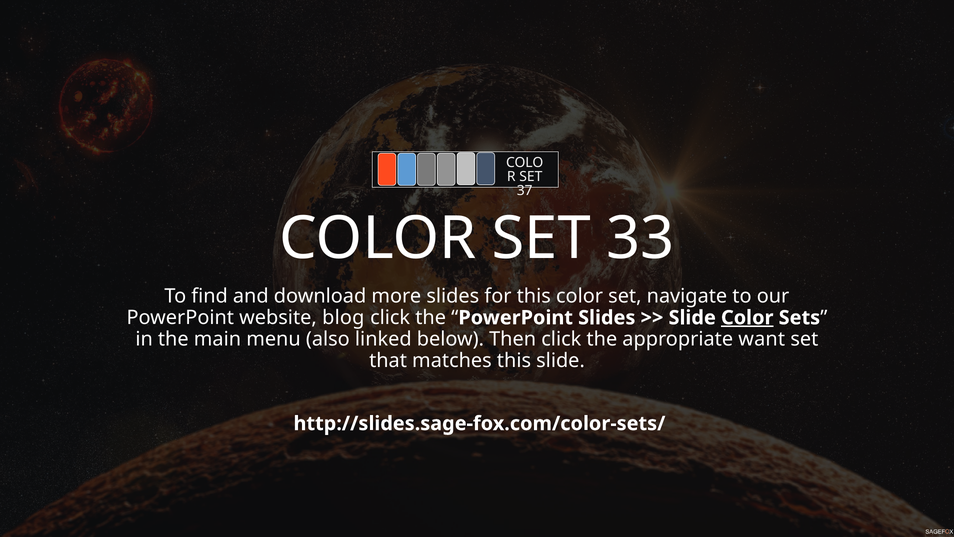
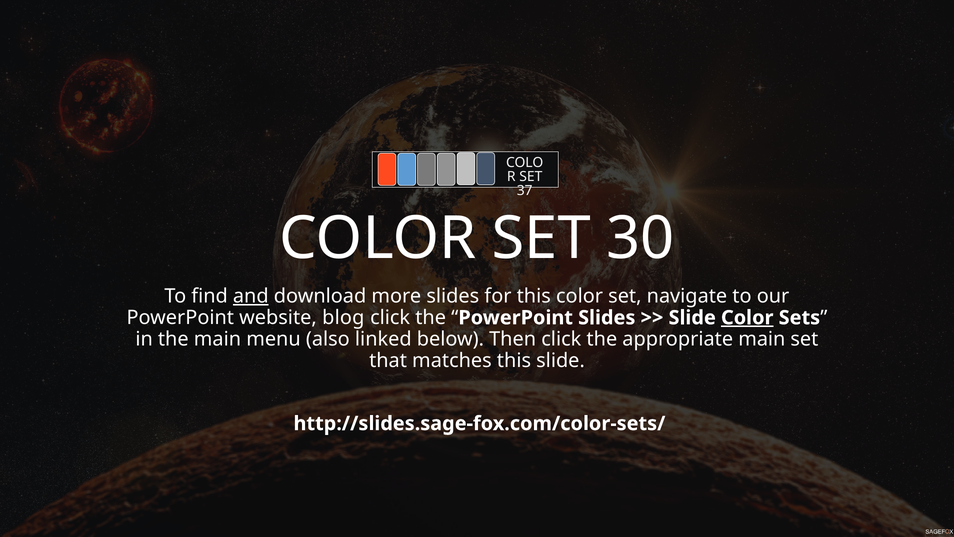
33: 33 -> 30 (640, 238)
and underline: none -> present (251, 296)
appropriate want: want -> main (762, 339)
